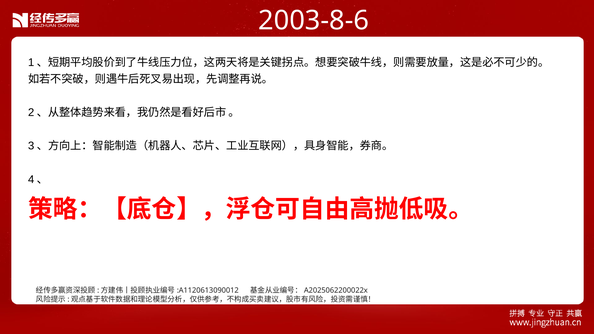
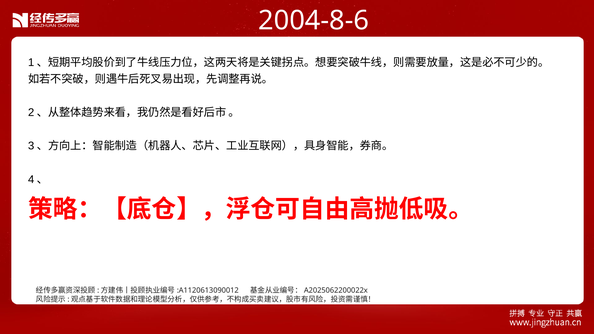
2003-8-6: 2003-8-6 -> 2004-8-6 (314, 20)
